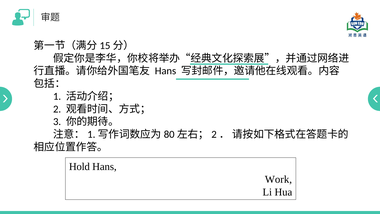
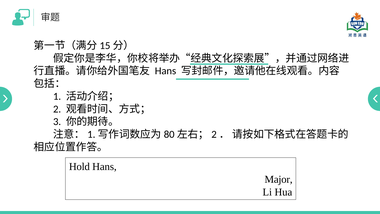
Work: Work -> Major (279, 179)
